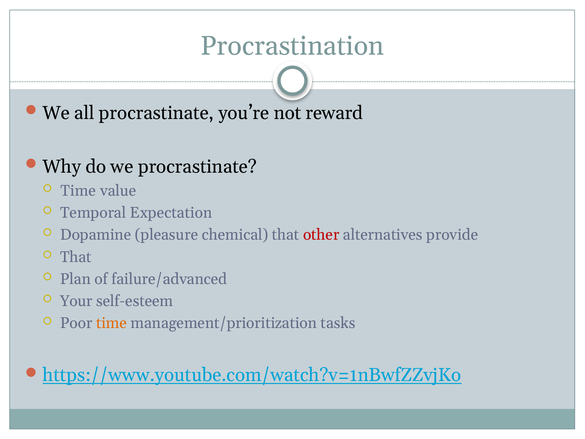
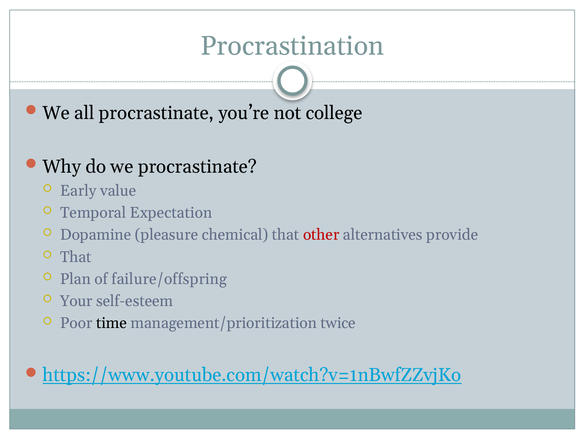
reward: reward -> college (334, 113)
Time: Time -> Early (78, 191)
failure/advanced: failure/advanced -> failure/offspring (169, 279)
time colour: orange -> black (112, 323)
tasks: tasks -> twice (338, 323)
